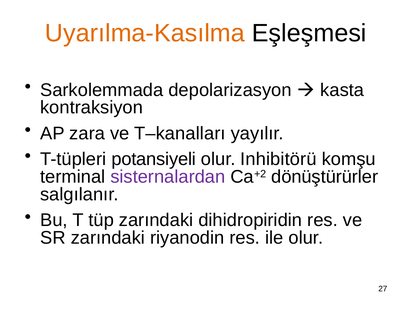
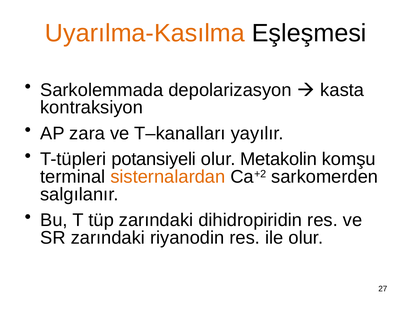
Inhibitörü: Inhibitörü -> Metakolin (279, 159)
sisternalardan colour: purple -> orange (168, 177)
dönüştürürler: dönüştürürler -> sarkomerden (325, 177)
